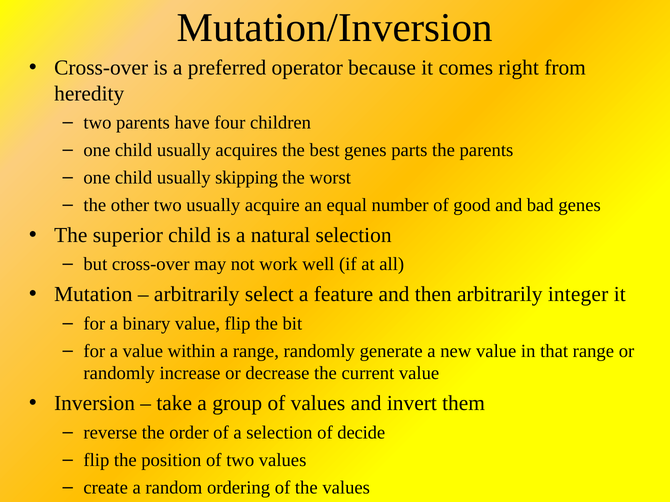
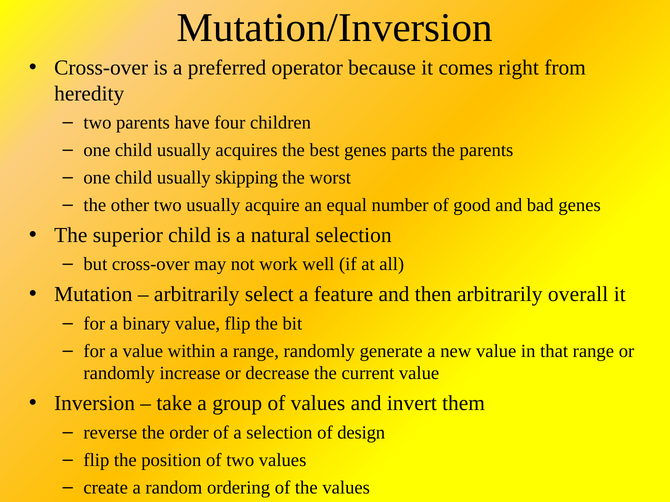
integer: integer -> overall (578, 295)
decide: decide -> design (361, 433)
